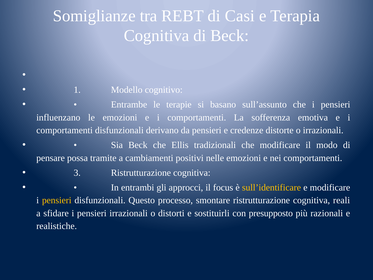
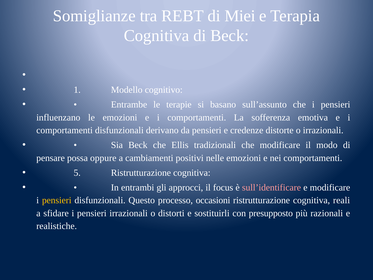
Casi: Casi -> Miei (240, 16)
tramite: tramite -> oppure (103, 158)
3: 3 -> 5 (77, 173)
sull’identificare colour: yellow -> pink (272, 187)
smontare: smontare -> occasioni (213, 200)
